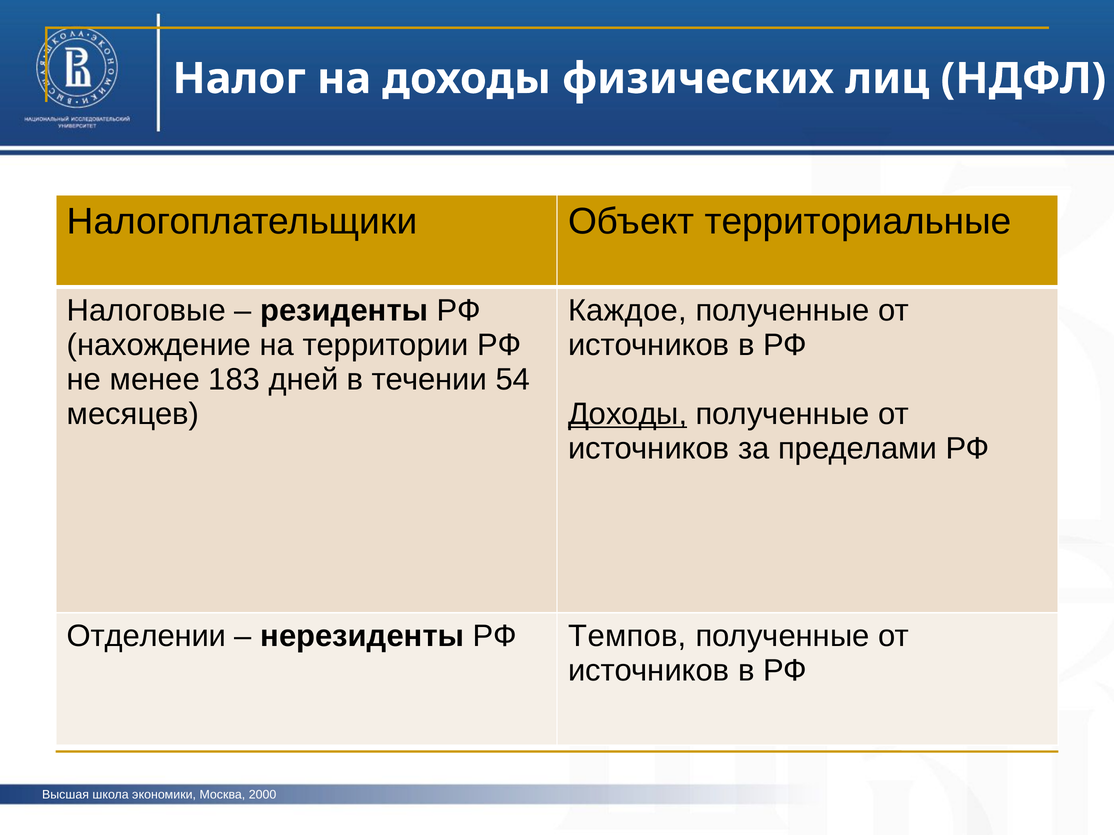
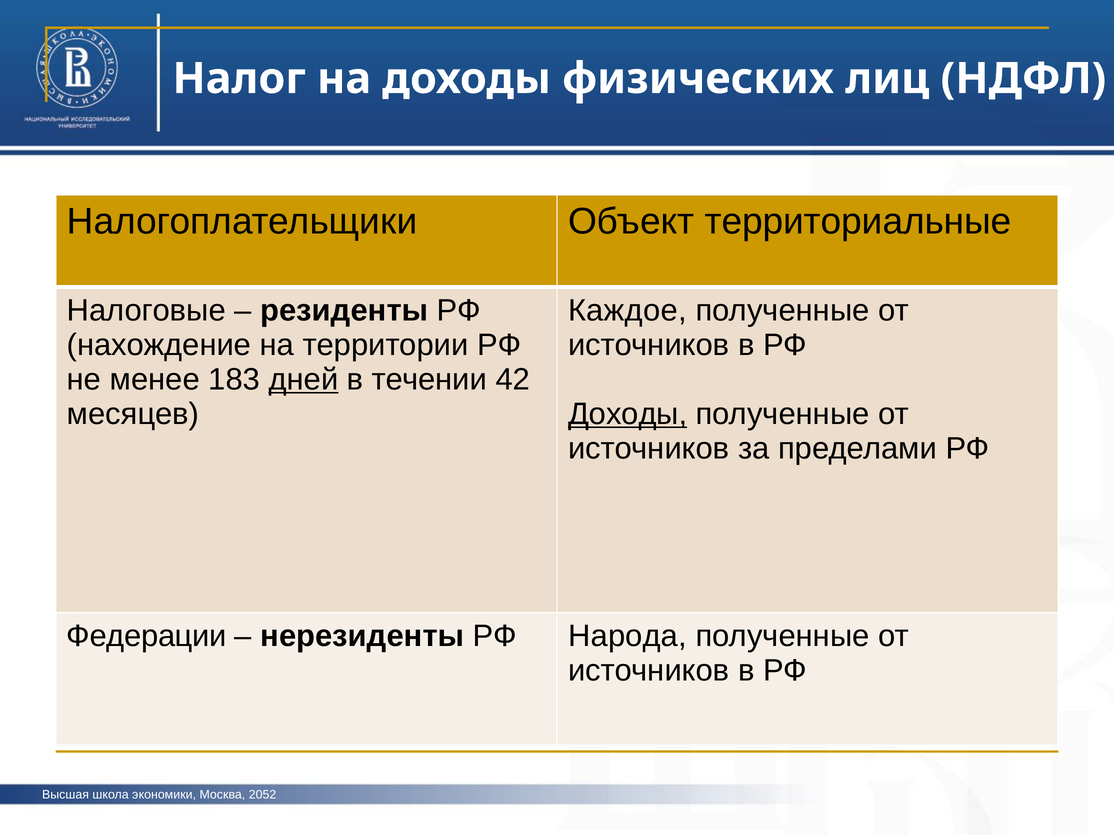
дней underline: none -> present (303, 380)
54: 54 -> 42 (513, 380)
Отделении: Отделении -> Федерации (146, 637)
Темпов: Темпов -> Народа (628, 637)
2000: 2000 -> 2052 (263, 795)
